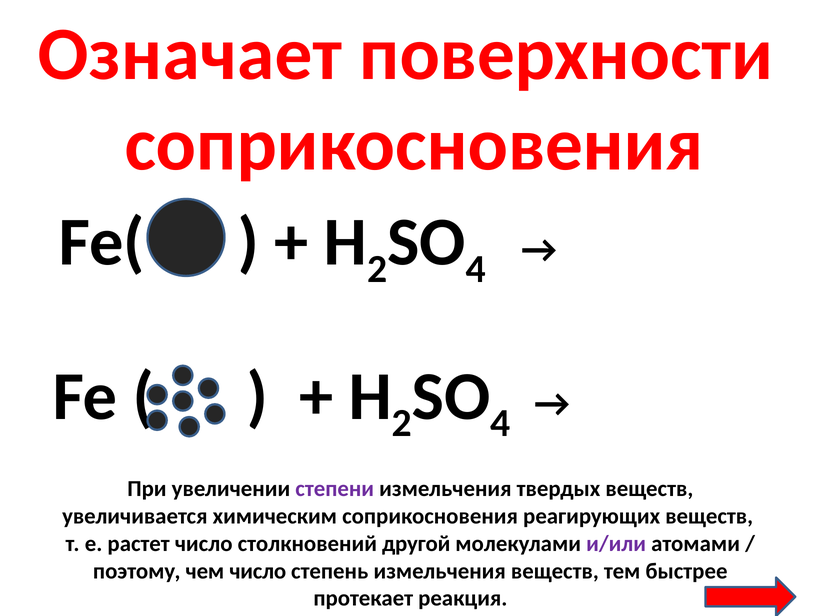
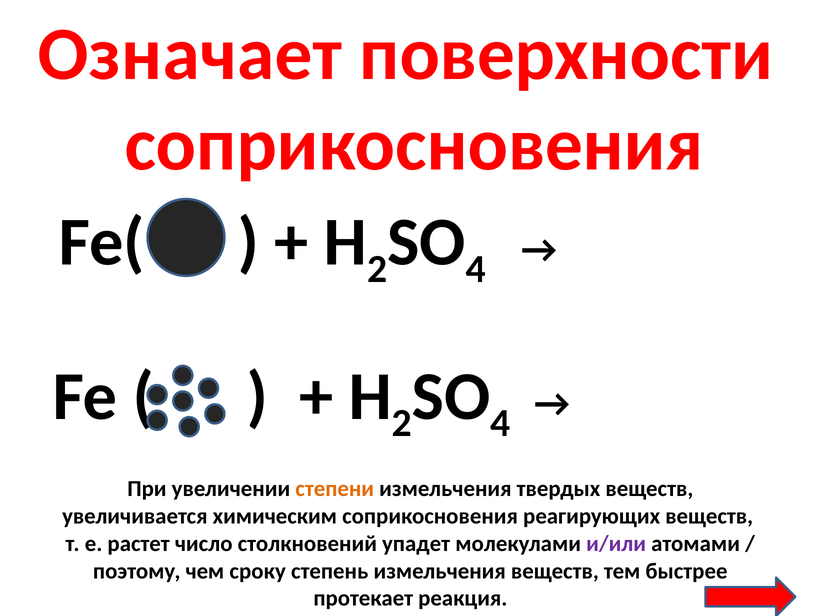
степени colour: purple -> orange (335, 489)
другой: другой -> упадет (416, 543)
чем число: число -> сроку (258, 571)
